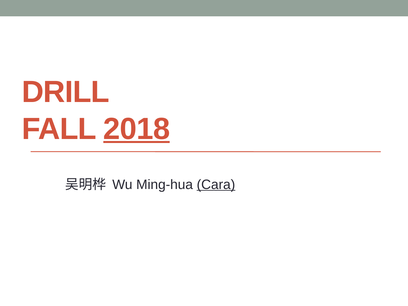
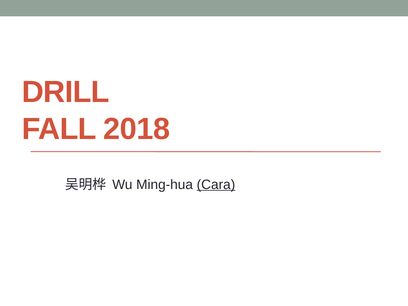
2018 underline: present -> none (137, 129)
